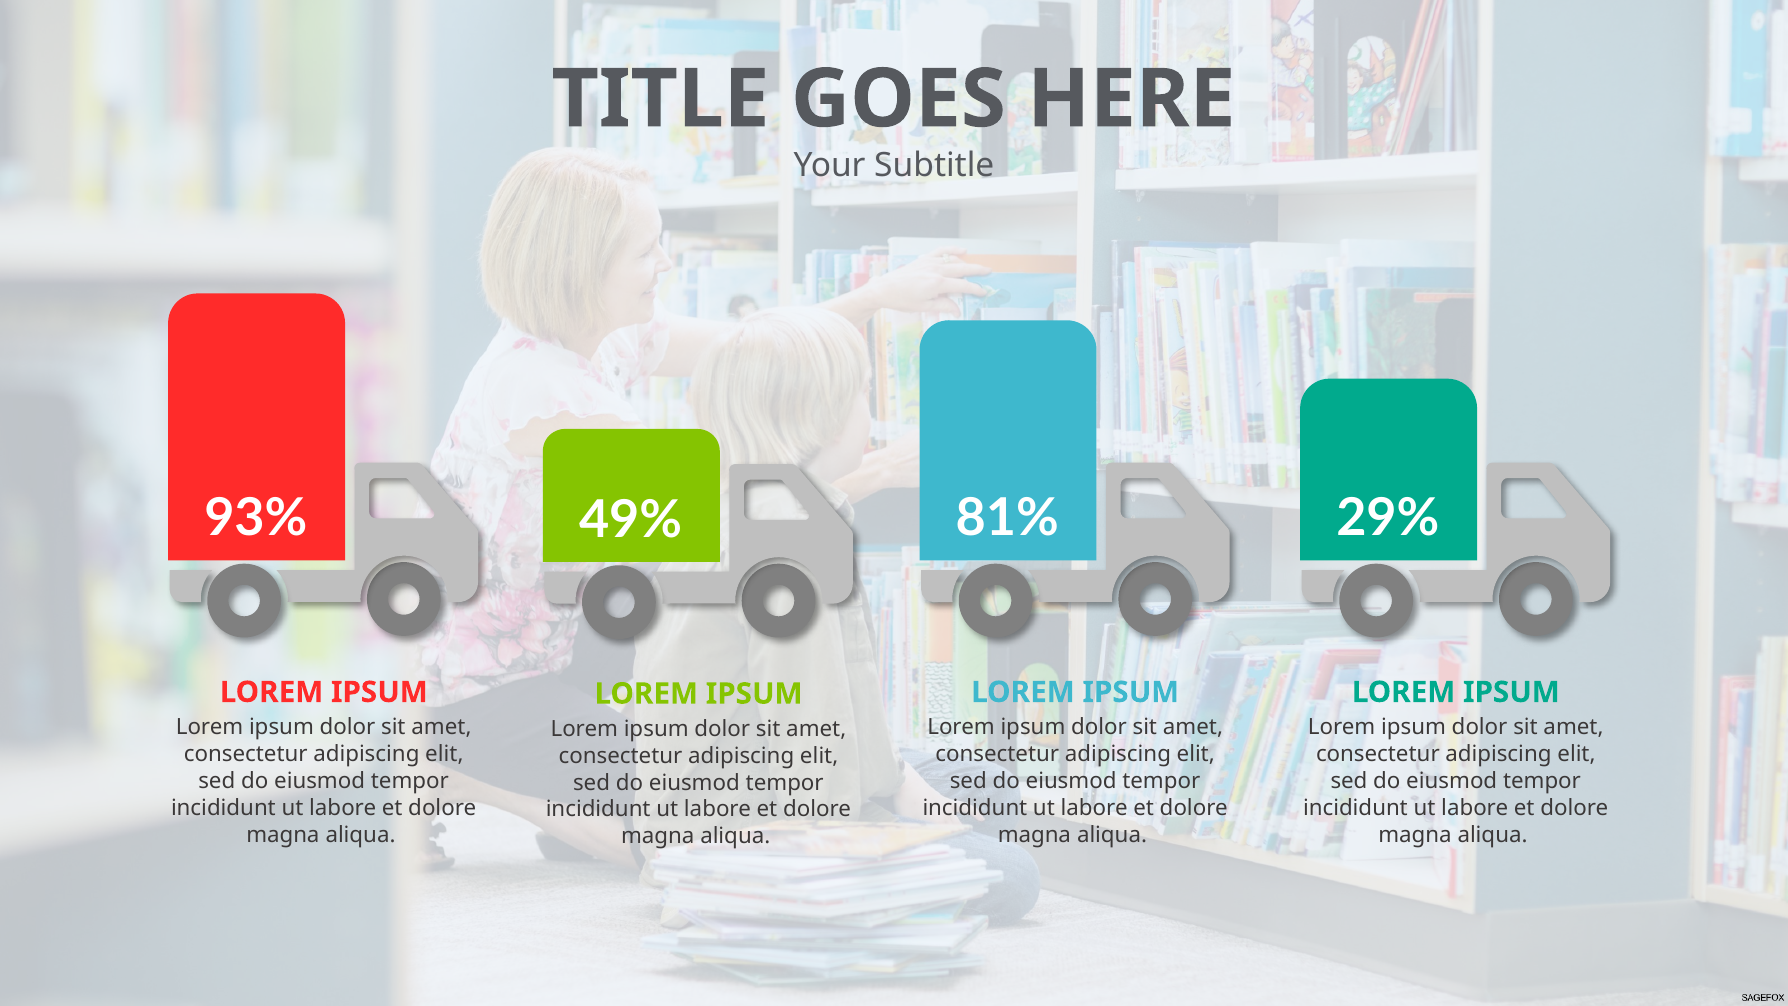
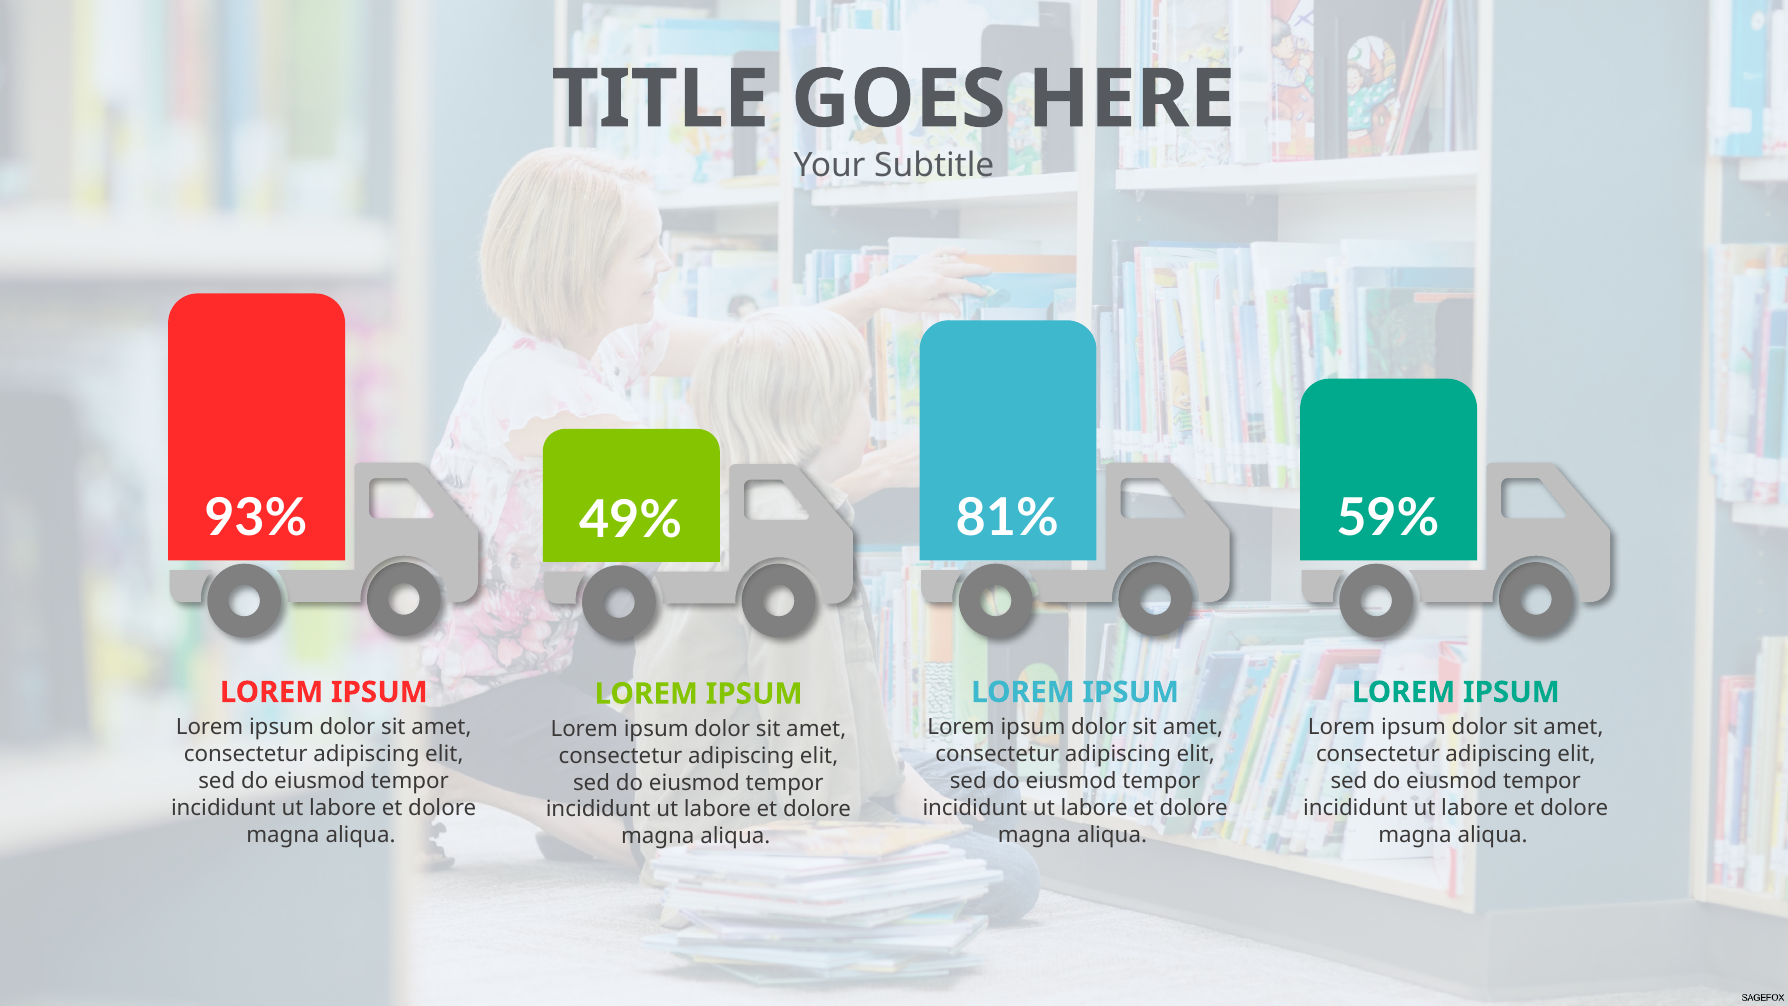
29%: 29% -> 59% (1388, 518)
